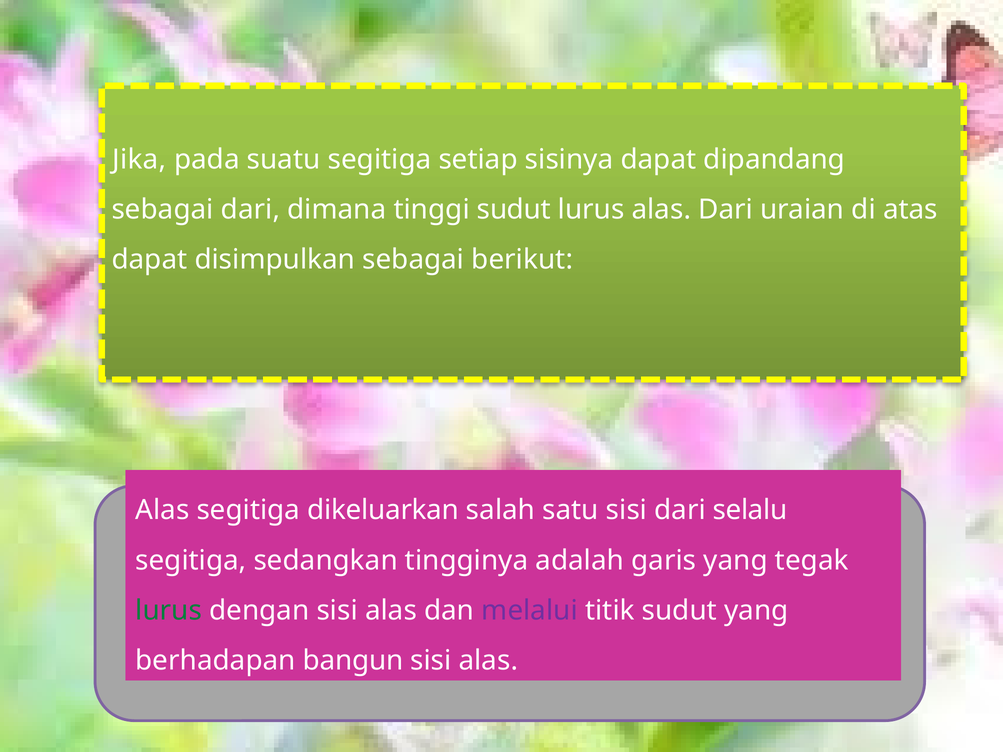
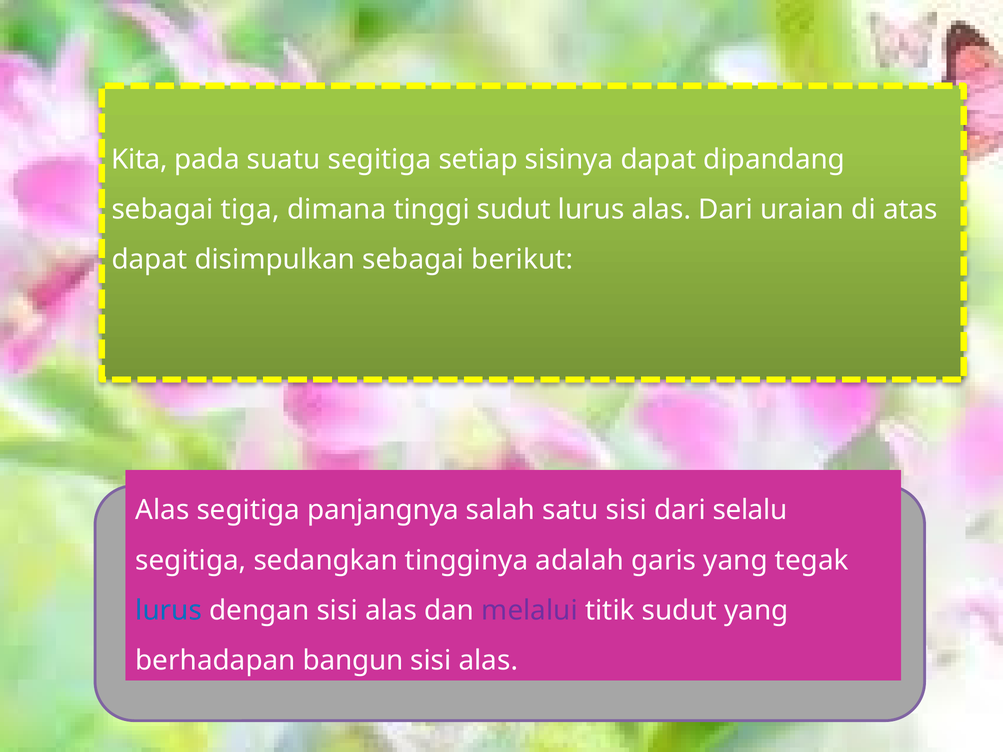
Jika: Jika -> Kita (139, 159)
sebagai dari: dari -> tiga (250, 210)
dikeluarkan: dikeluarkan -> panjangnya (383, 510)
lurus colour: green -> blue (169, 611)
